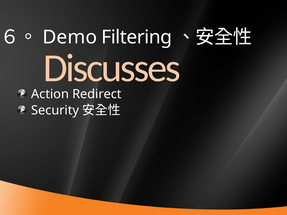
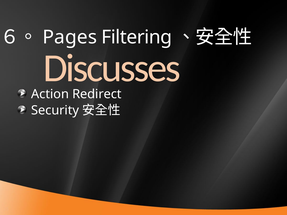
Demo: Demo -> Pages (70, 37)
